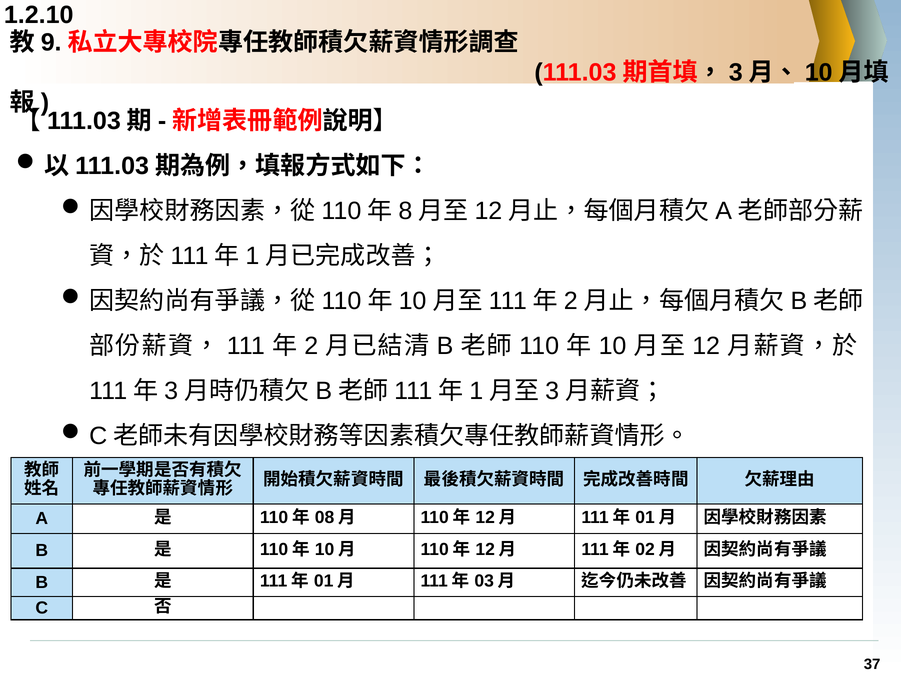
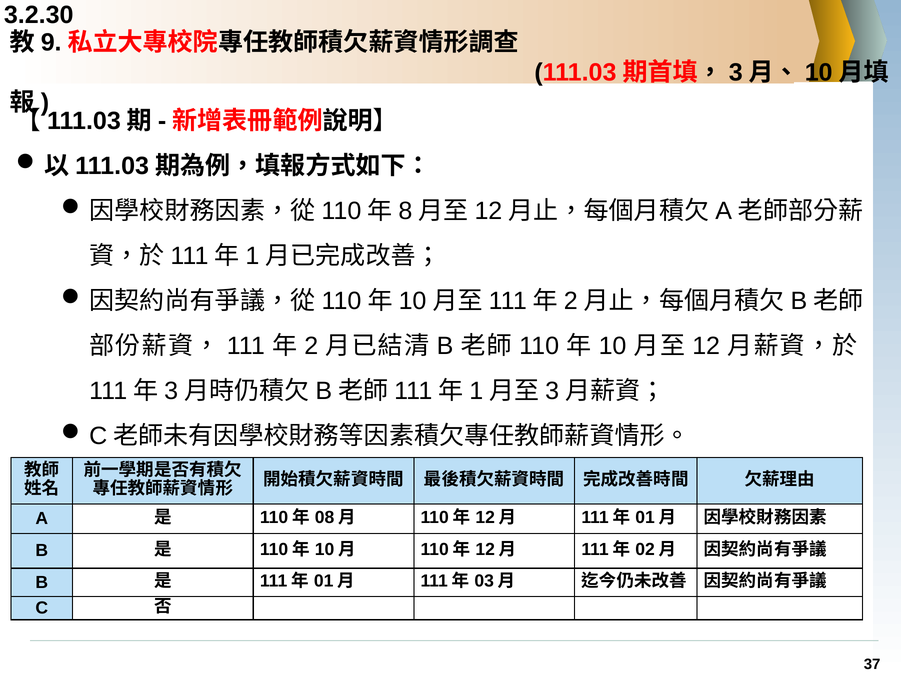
1.2.10: 1.2.10 -> 3.2.30 (39, 15)
